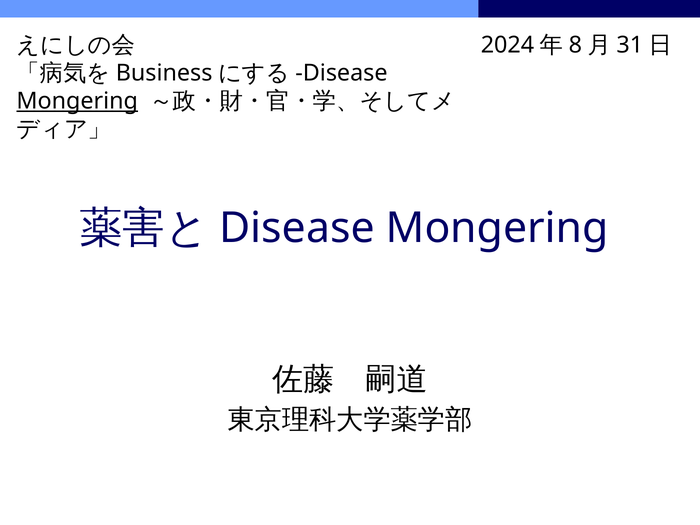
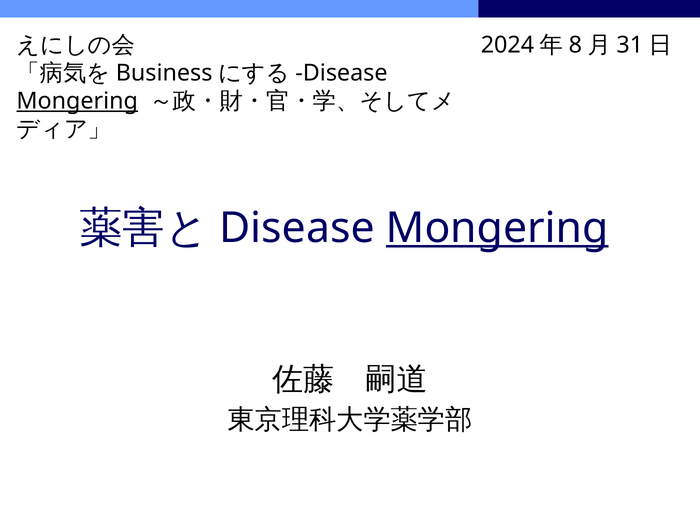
Mongering underline: none -> present (497, 228)
